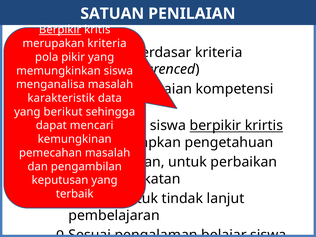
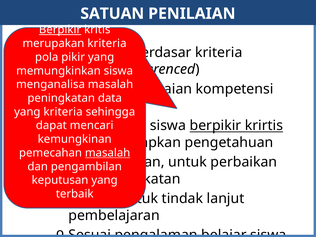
karakteristik: karakteristik -> peningkatan (61, 98)
yang berikut: berikut -> kriteria (63, 112)
masalah underline: none -> present (108, 153)
